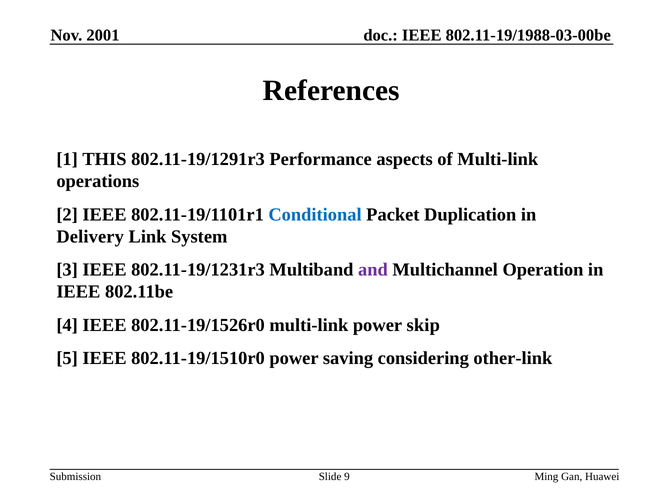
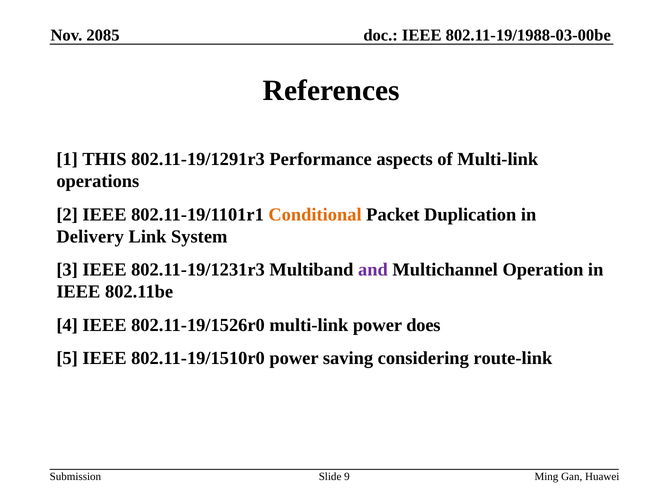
2001: 2001 -> 2085 (103, 35)
Conditional colour: blue -> orange (315, 215)
skip: skip -> does (423, 325)
other-link: other-link -> route-link (513, 358)
